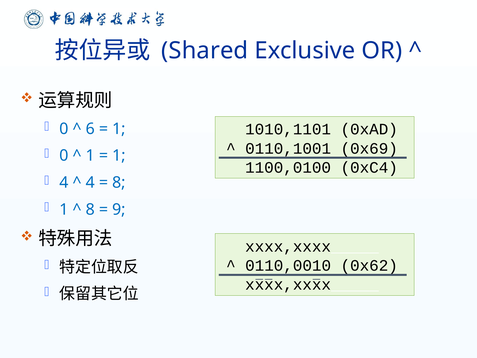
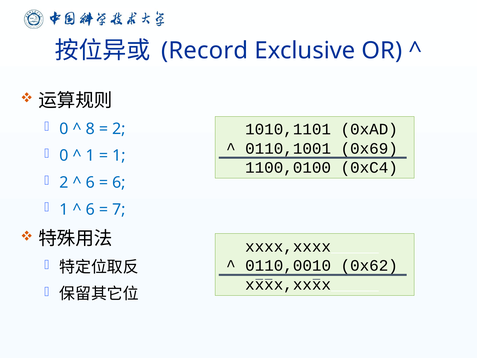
Shared: Shared -> Record (205, 51)
6: 6 -> 8 (90, 129)
1: 1 -> 2 (119, 129)
4: 4 -> 2 (64, 183)
4: 4 -> 6 (90, 183)
8: 8 -> 6 (119, 183)
8: 8 -> 6 (90, 209)
9: 9 -> 7 (119, 209)
